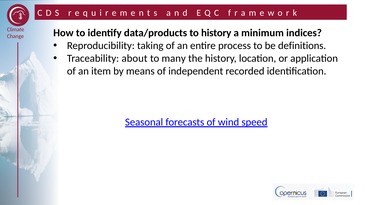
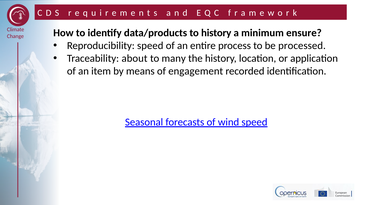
indices: indices -> ensure (304, 33)
Reproducibility taking: taking -> speed (150, 46)
definitions: definitions -> processed (302, 46)
independent: independent -> engagement (196, 71)
